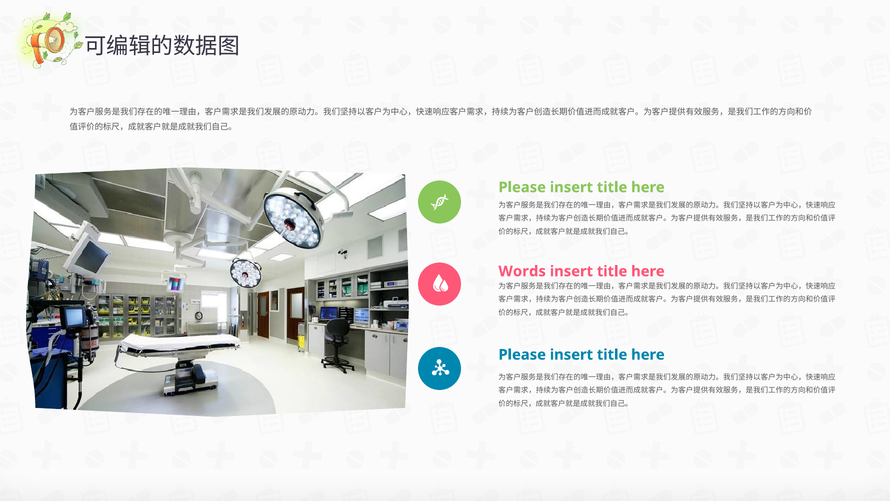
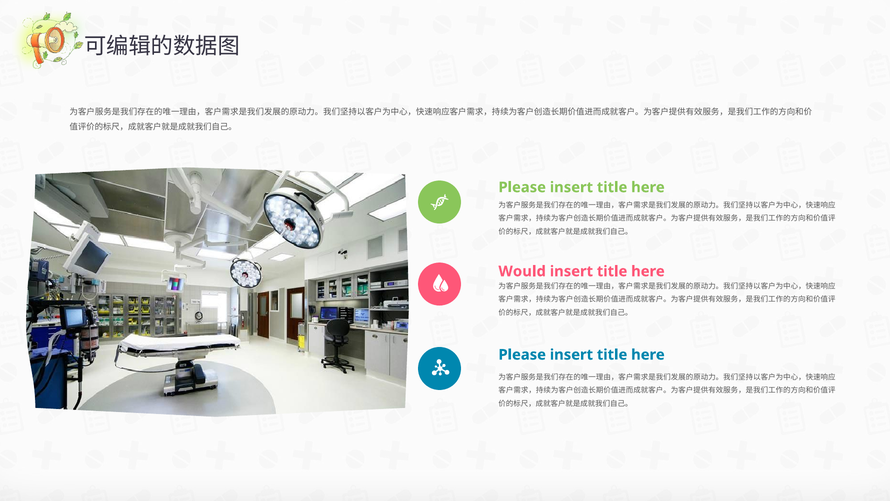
Words: Words -> Would (522, 271)
